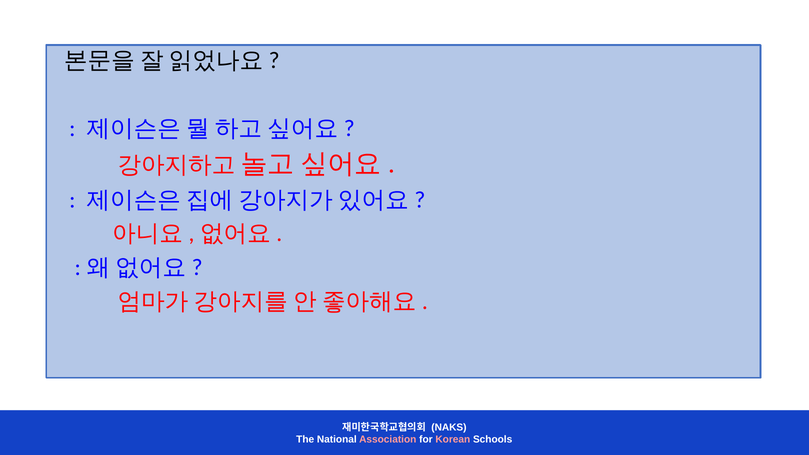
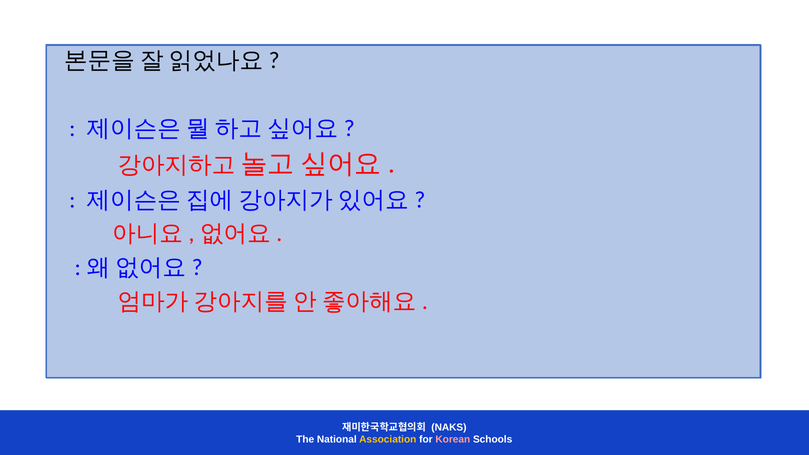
Association colour: pink -> yellow (388, 439)
